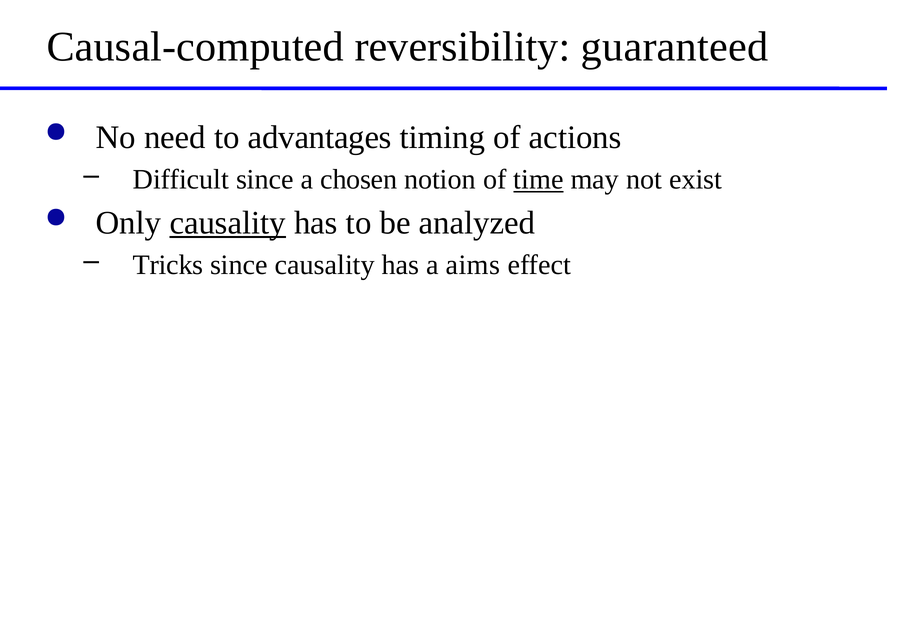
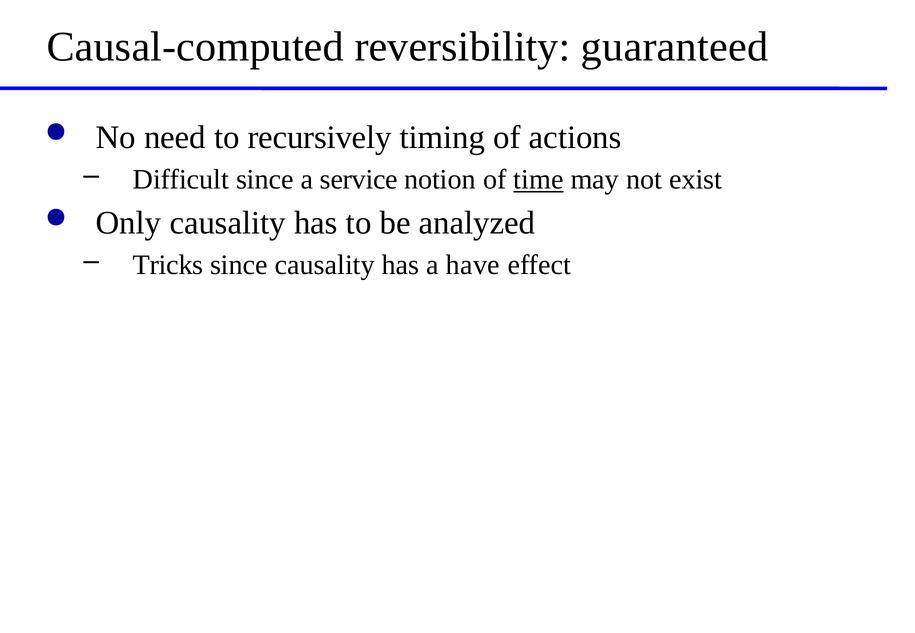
advantages: advantages -> recursively (320, 138)
chosen: chosen -> service (359, 180)
causality underline: present -> none (228, 223)
aims: aims -> have (473, 265)
